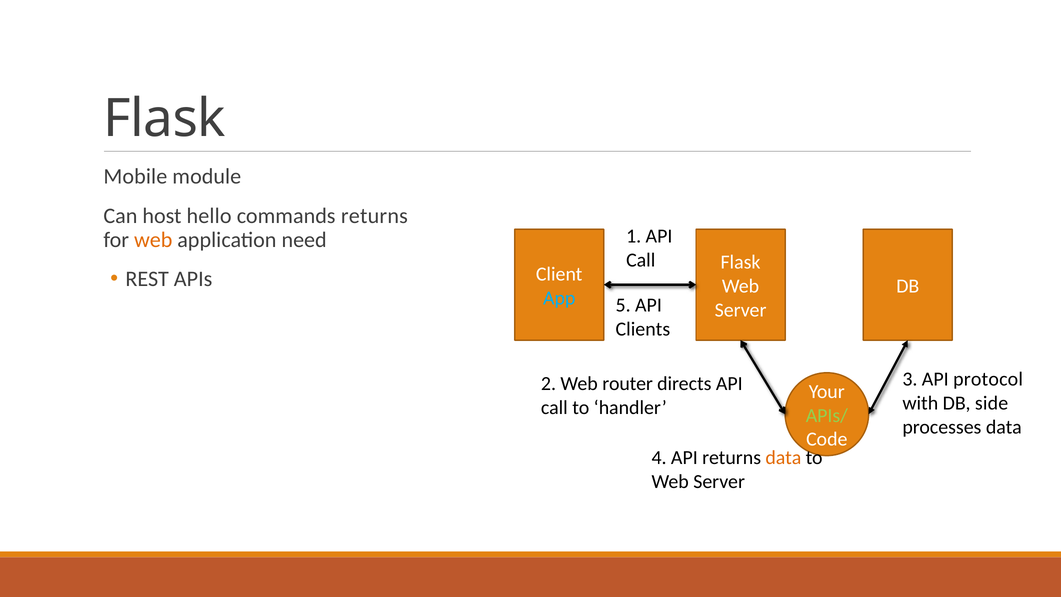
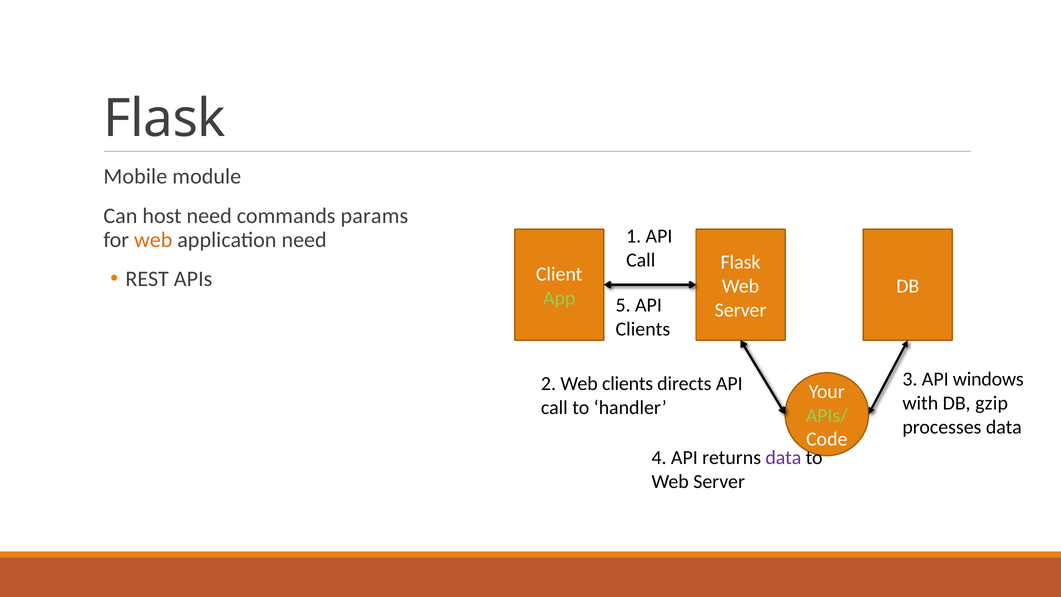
host hello: hello -> need (209, 216)
commands returns: returns -> params (374, 216)
App colour: light blue -> light green (559, 298)
protocol: protocol -> windows (988, 379)
Web router: router -> clients (628, 384)
side: side -> gzip (992, 403)
data colour: orange -> purple (783, 458)
